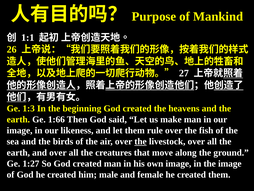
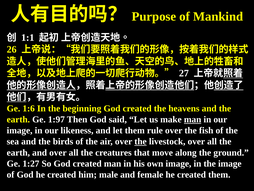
1:3: 1:3 -> 1:6 (29, 108)
1:66: 1:66 -> 1:97 (56, 119)
man underline: none -> present (193, 119)
